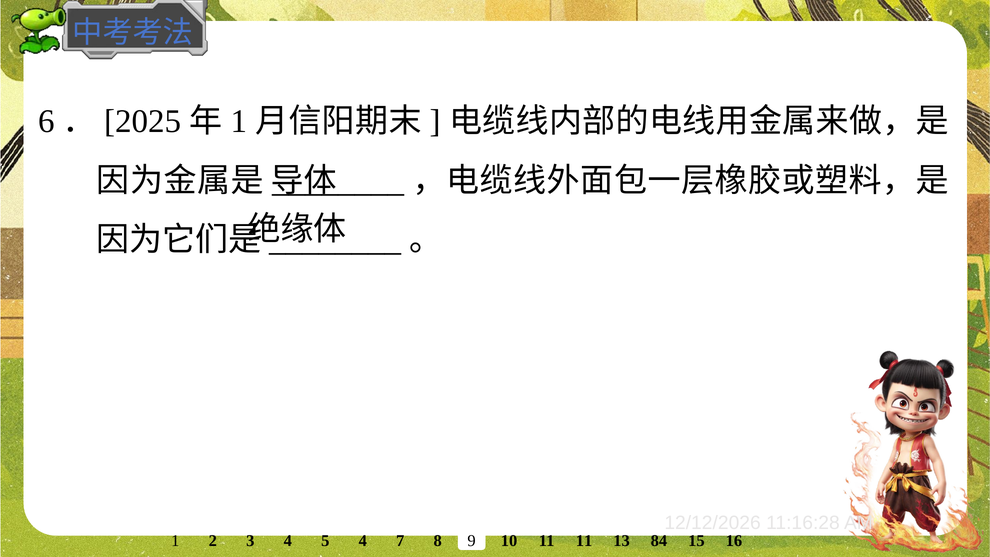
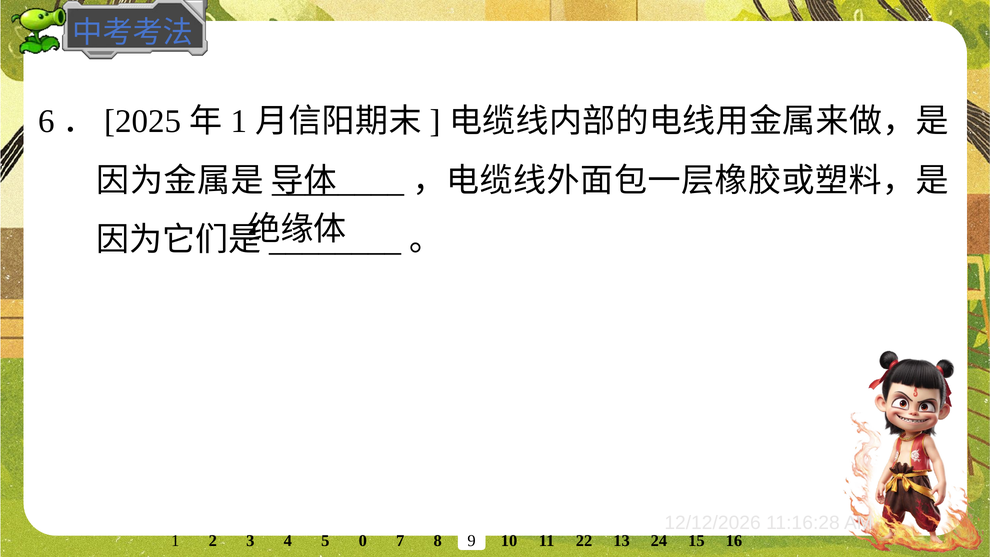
11 11: 11 -> 22 (584, 541)
84: 84 -> 24 (659, 541)
5 4: 4 -> 0 (363, 541)
